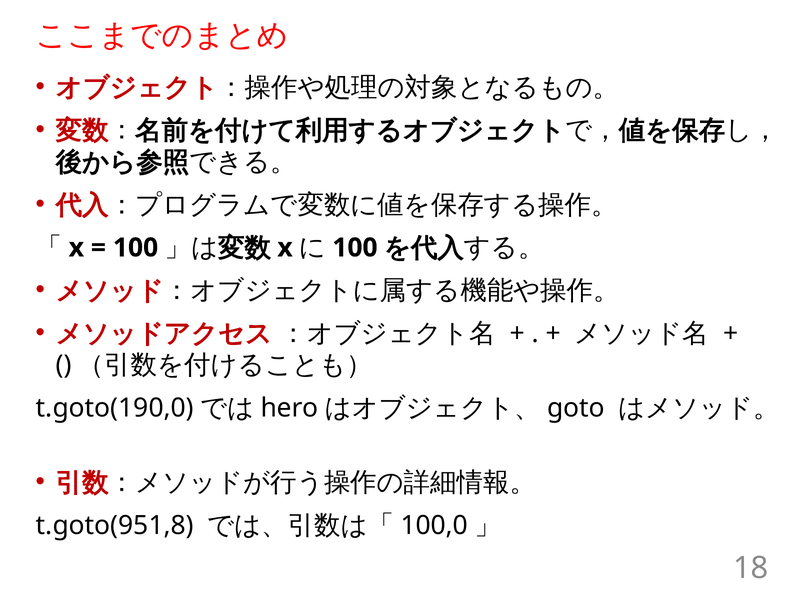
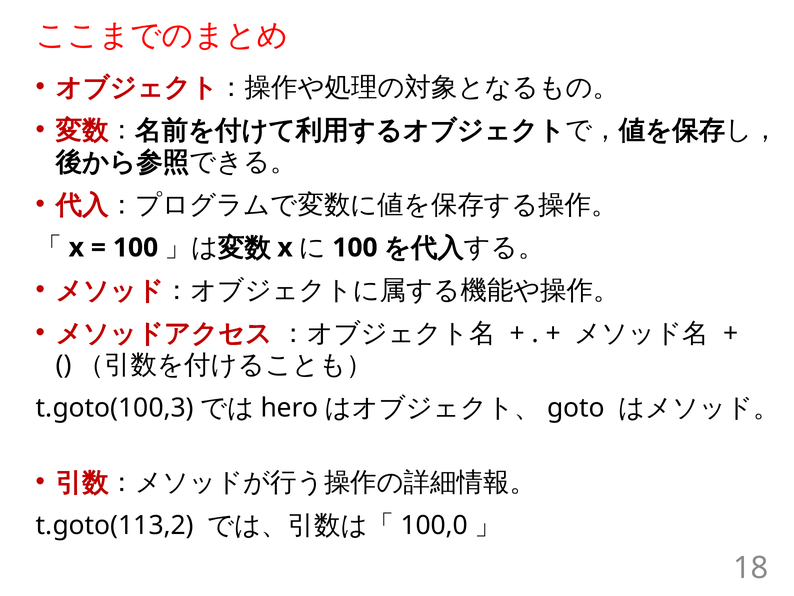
t.goto(190,0: t.goto(190,0 -> t.goto(100,3 (115, 408)
t.goto(951,8: t.goto(951,8 -> t.goto(113,2 (115, 525)
